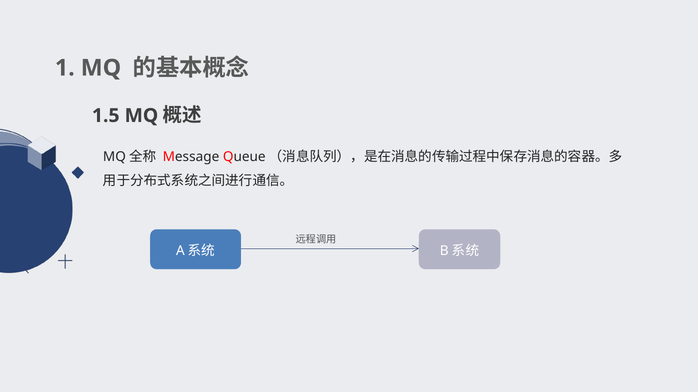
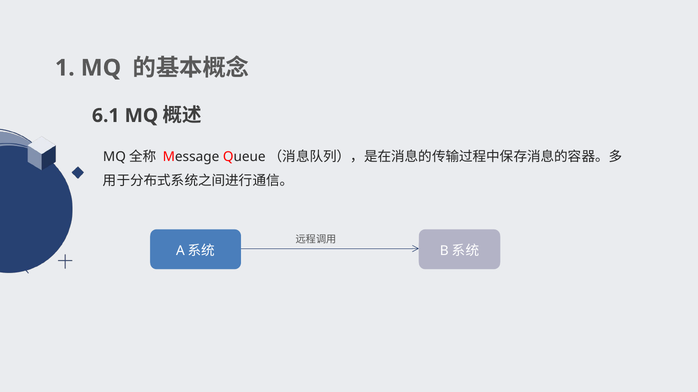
1.5: 1.5 -> 6.1 (106, 116)
